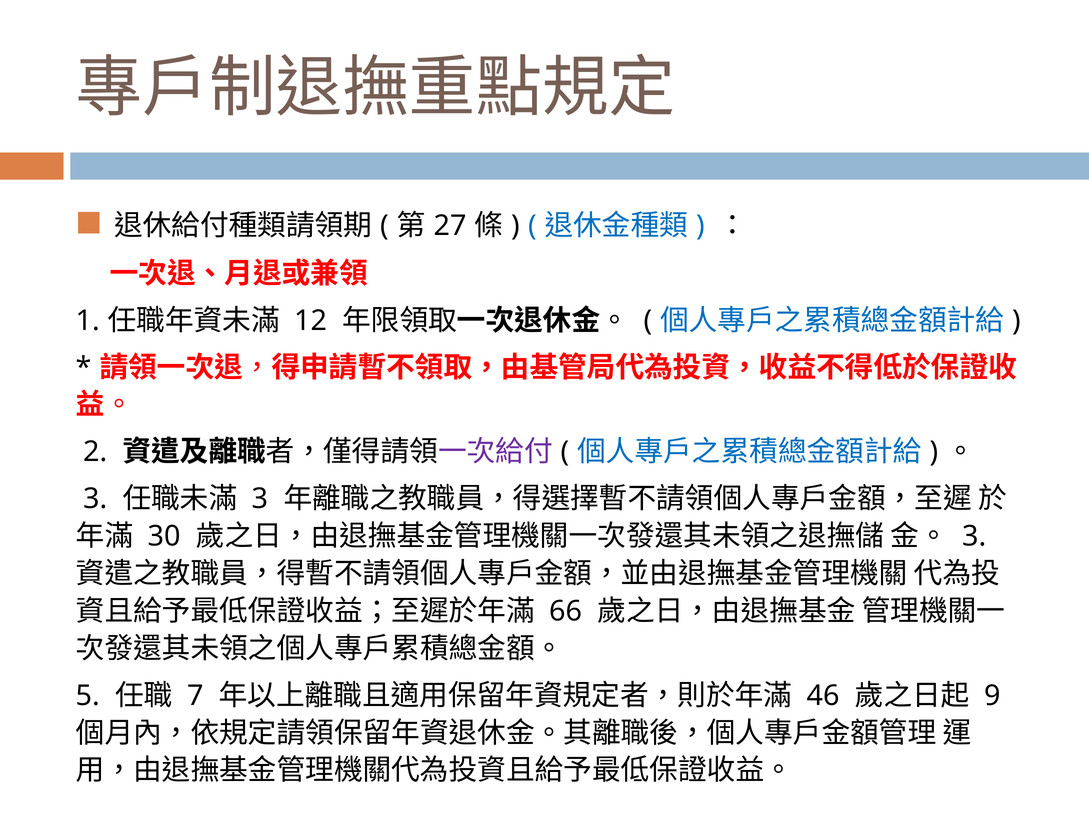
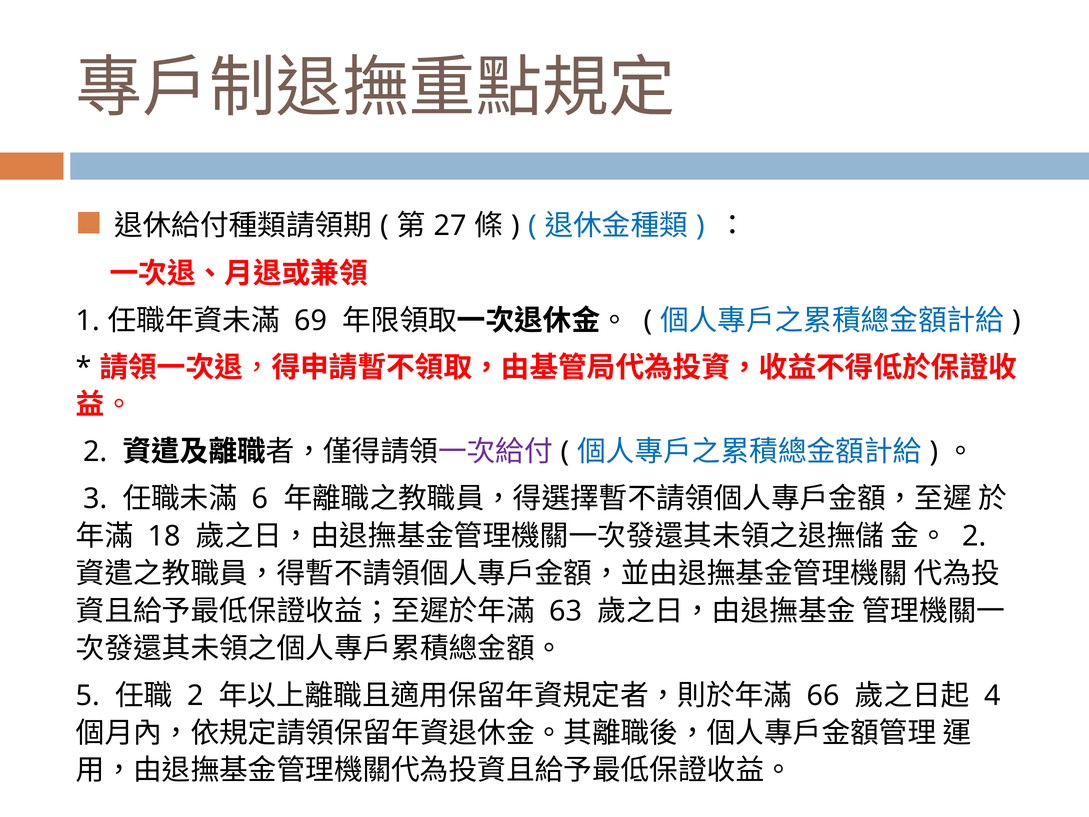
12: 12 -> 69 (311, 320)
3: 3 -> 6 (260, 499)
30: 30 -> 18 (164, 536)
3: 3 -> 2 (974, 536)
66: 66 -> 63 (566, 611)
7: 7 -> 2 (195, 695)
46: 46 -> 66 (823, 695)
9: 9 -> 4 (992, 695)
